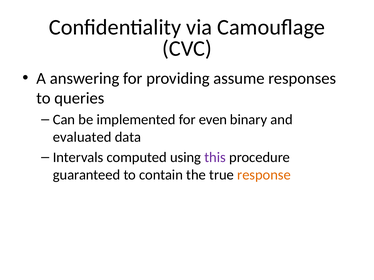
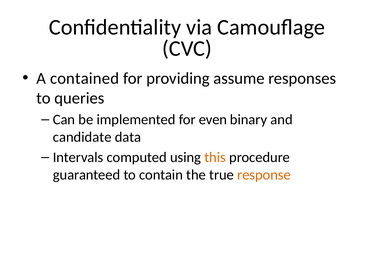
answering: answering -> contained (85, 78)
evaluated: evaluated -> candidate (82, 137)
this colour: purple -> orange (215, 158)
